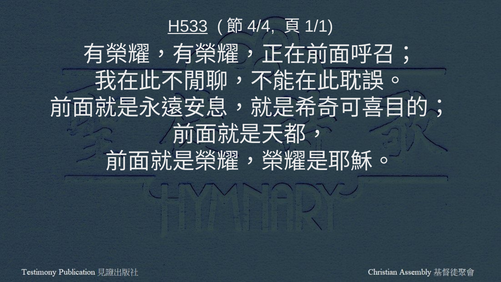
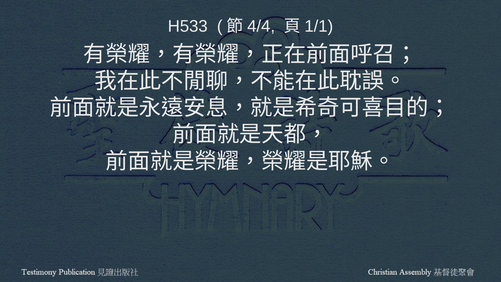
H533 underline: present -> none (188, 26)
